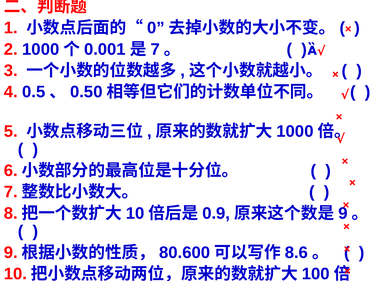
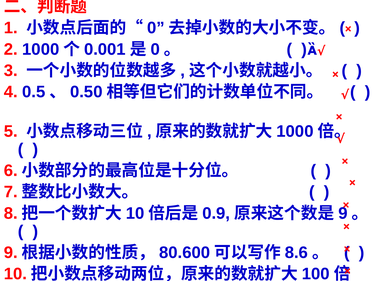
7: 7 -> 0 (155, 49)
